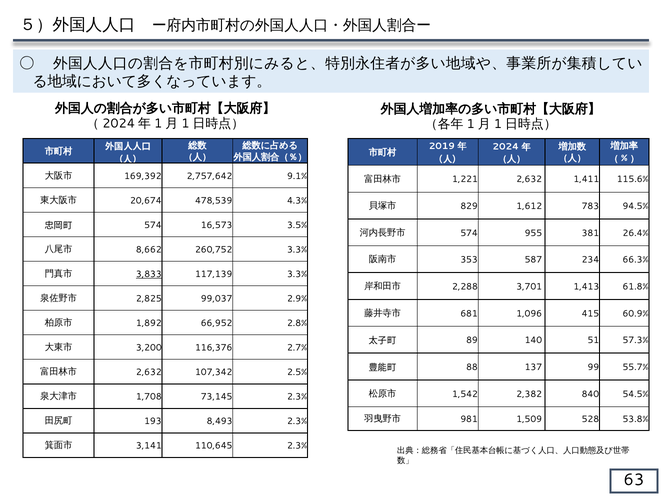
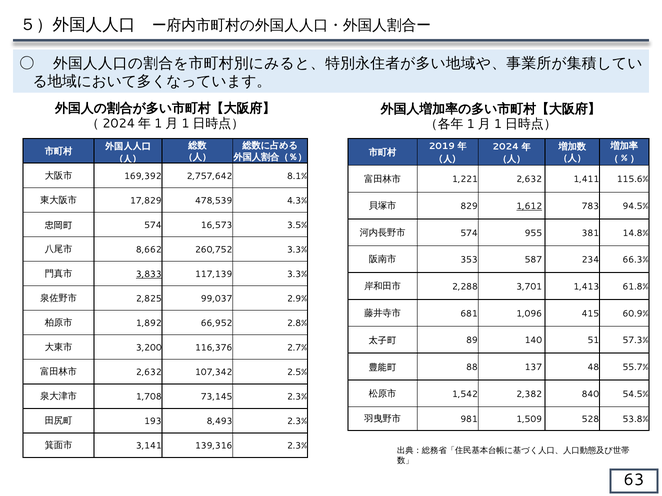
9.1%: 9.1% -> 8.1% (297, 176)
20,674: 20,674 -> 17,829 (146, 201)
1,612 underline: none -> present (529, 206)
26.4%: 26.4% -> 14.8% (636, 233)
99: 99 -> 48 (593, 368)
110,645: 110,645 -> 139,316 (214, 446)
